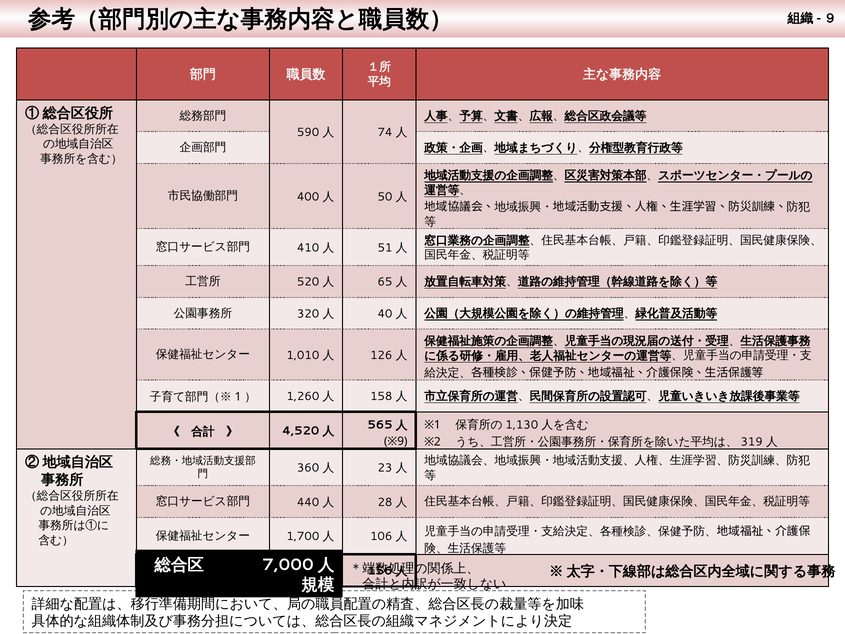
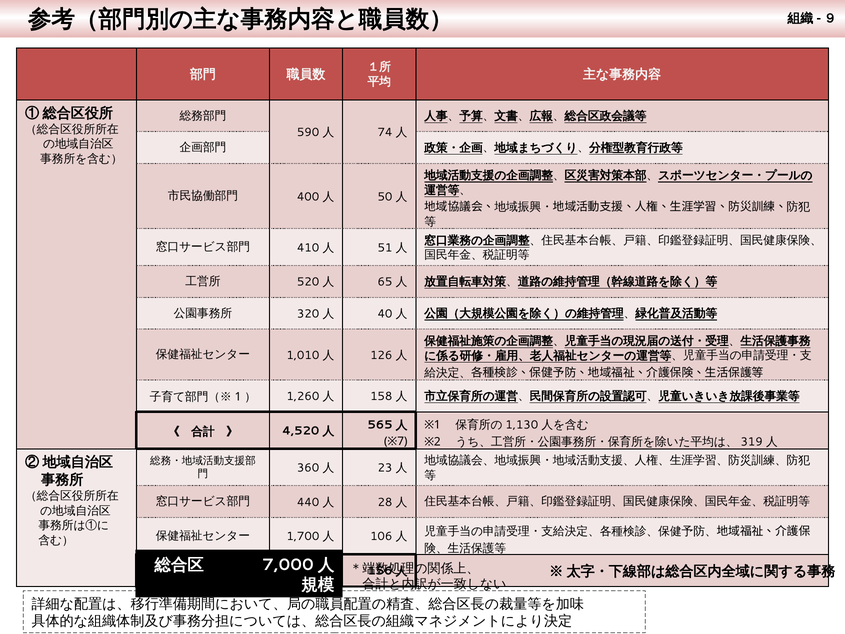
※9: ※9 -> ※7 (396, 441)
